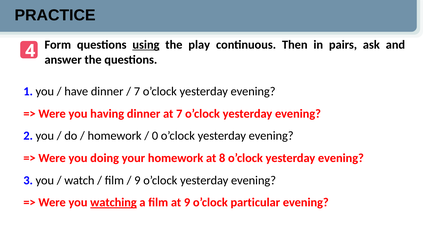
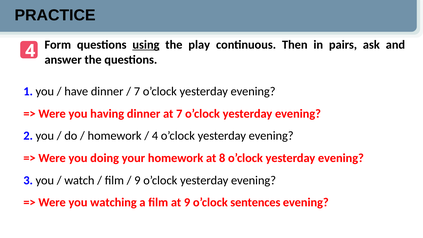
0: 0 -> 4 (155, 136)
watching underline: present -> none (113, 203)
particular: particular -> sentences (255, 203)
